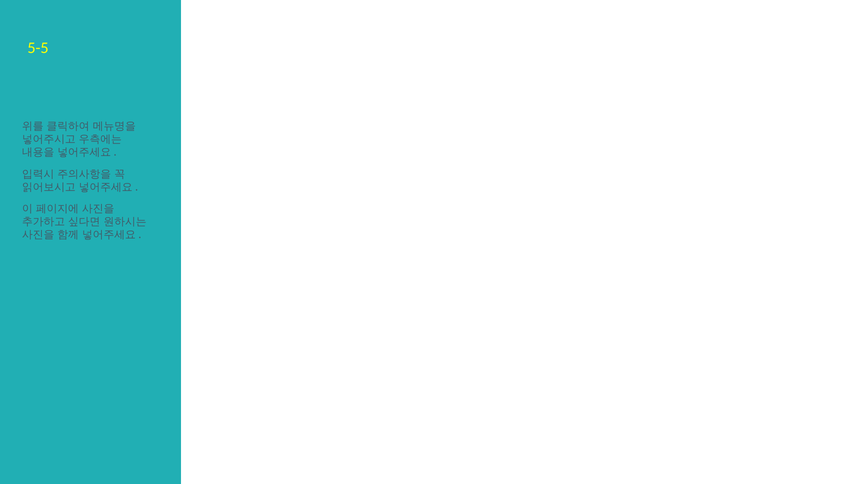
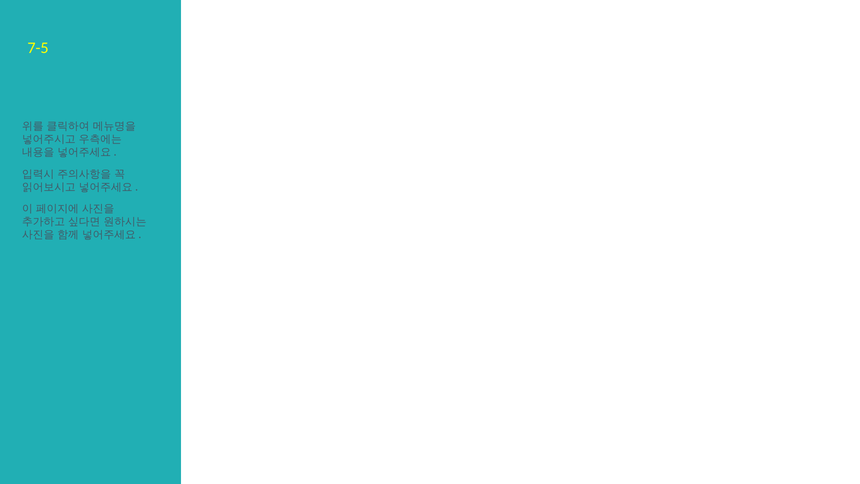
5-5: 5-5 -> 7-5 (38, 48)
